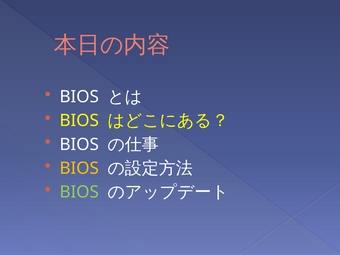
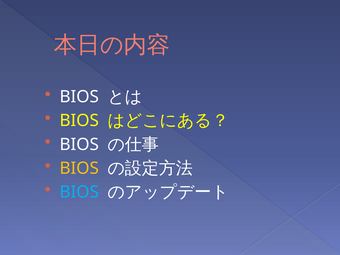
BIOS colour: light green -> light blue (79, 192)
